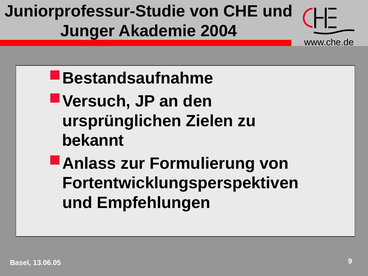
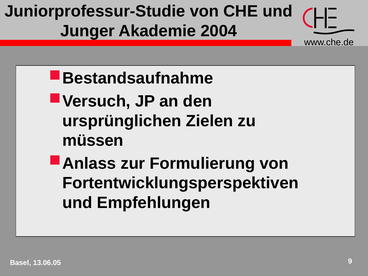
bekannt: bekannt -> müssen (93, 141)
